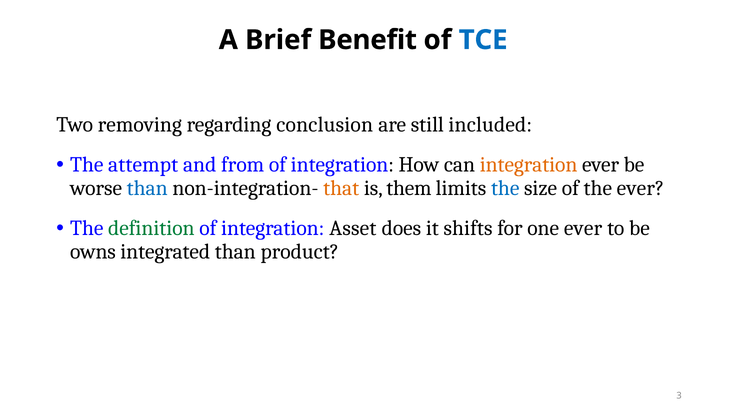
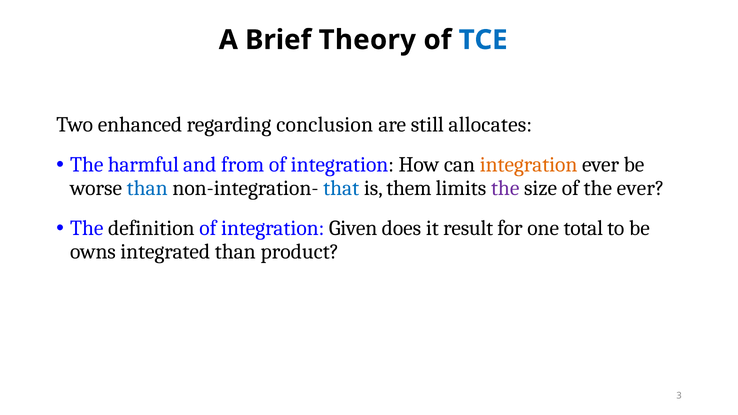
Benefit: Benefit -> Theory (367, 40)
removing: removing -> enhanced (140, 125)
included: included -> allocates (490, 125)
attempt: attempt -> harmful (143, 165)
that colour: orange -> blue (341, 188)
the colour: blue -> purple (505, 188)
definition colour: green -> black (151, 228)
Asset: Asset -> Given (353, 228)
shifts: shifts -> result (468, 228)
one ever: ever -> total (583, 228)
